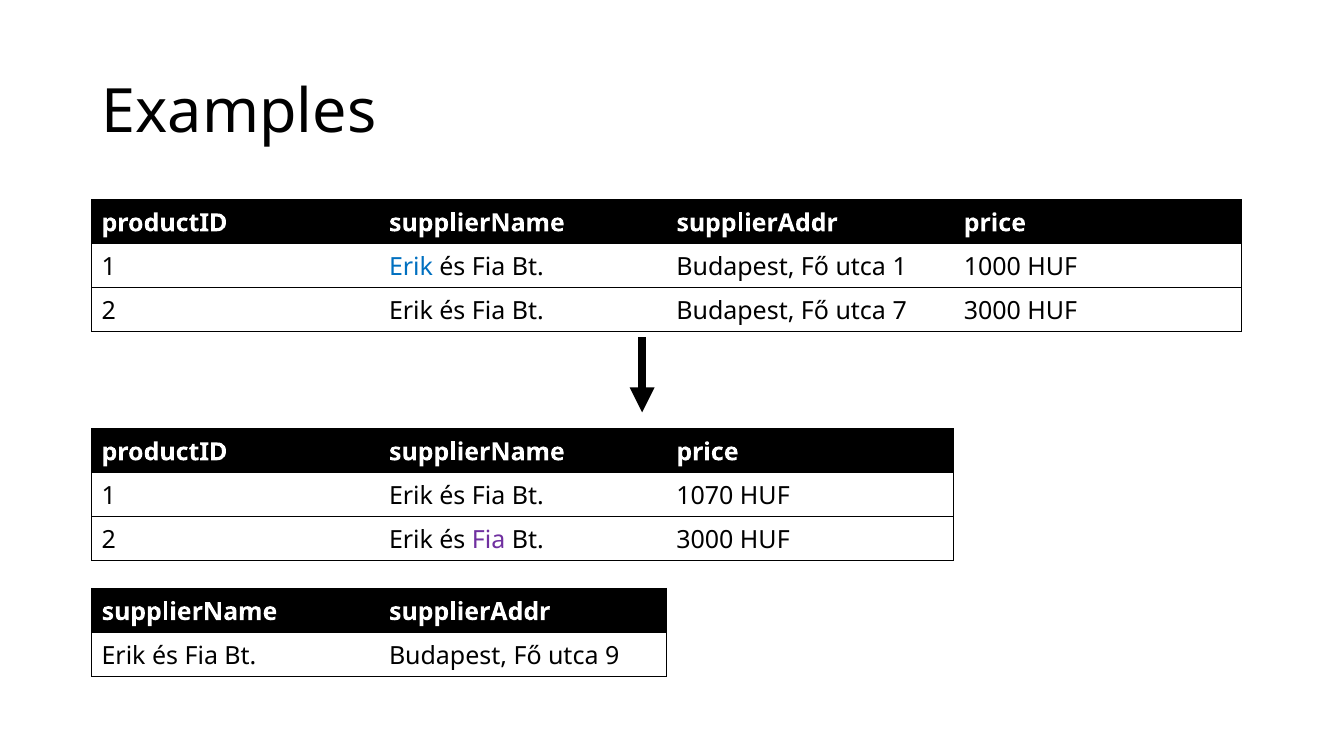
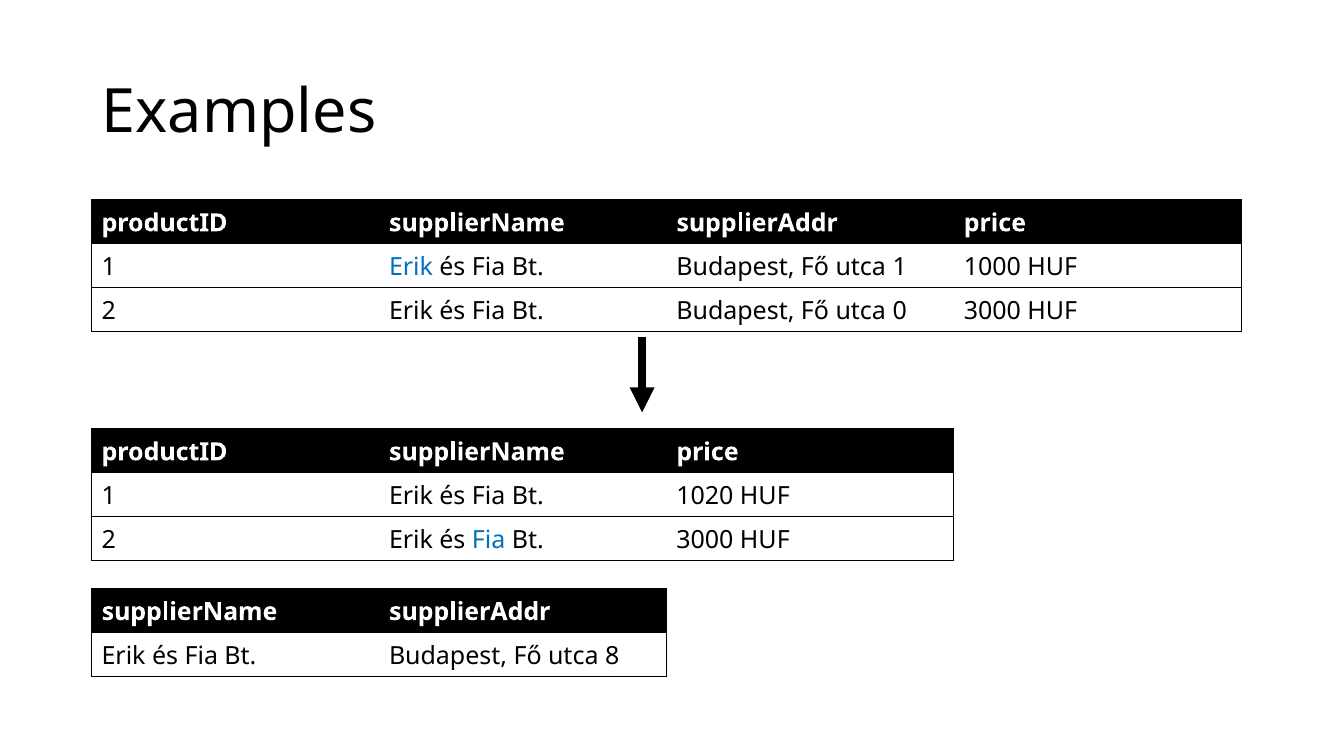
7: 7 -> 0 (900, 311)
1070: 1070 -> 1020 (705, 496)
Fia colour: purple -> blue (489, 540)
9: 9 -> 8 (612, 656)
